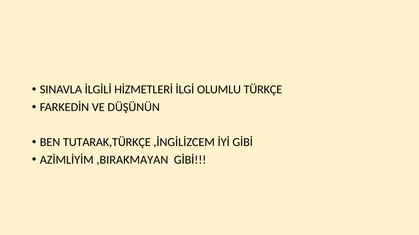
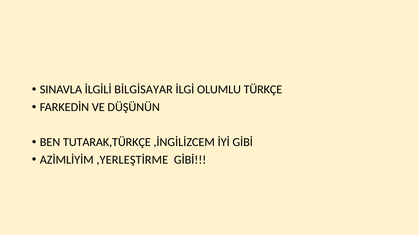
HİZMETLERİ: HİZMETLERİ -> BİLGİSAYAR (144, 90)
,BIRAKMAYAN: ,BIRAKMAYAN -> ,YERLEŞTİRME (132, 160)
